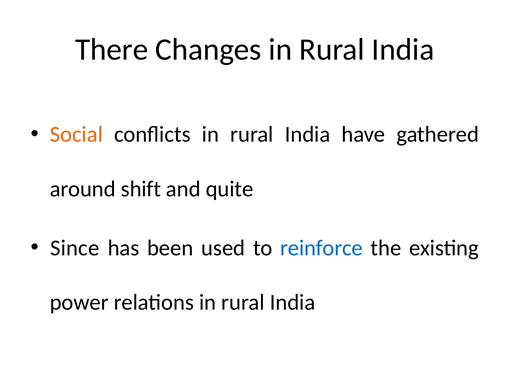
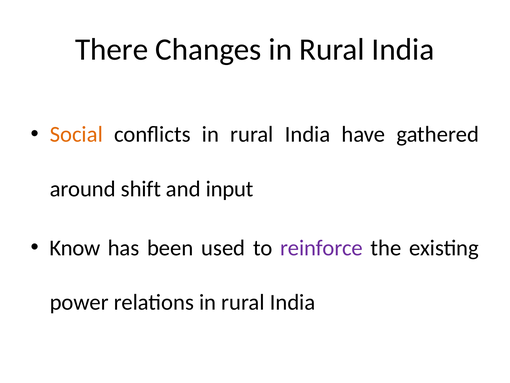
quite: quite -> input (230, 189)
Since: Since -> Know (75, 248)
reinforce colour: blue -> purple (322, 248)
